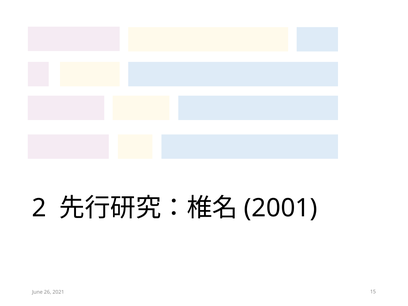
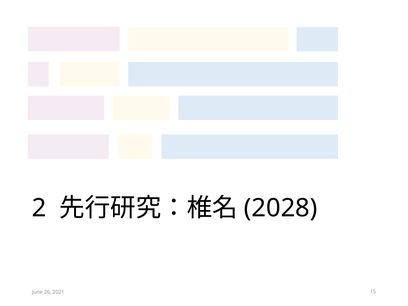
2001: 2001 -> 2028 (281, 208)
